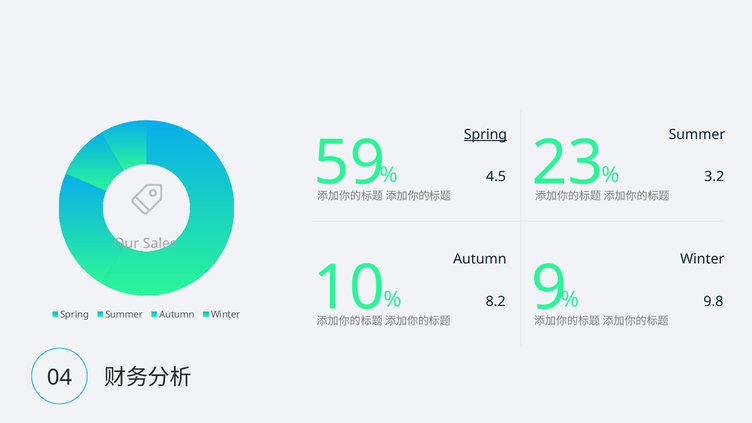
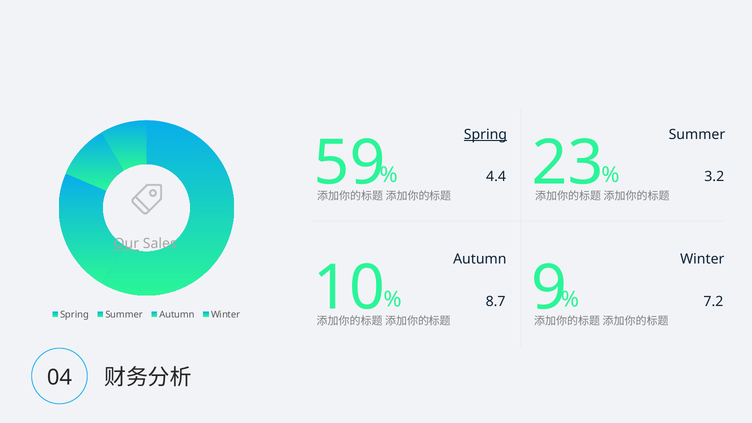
4.5: 4.5 -> 4.4 (496, 177)
Our underline: none -> present (126, 244)
8.2: 8.2 -> 8.7 (496, 301)
9.8: 9.8 -> 7.2 (713, 301)
